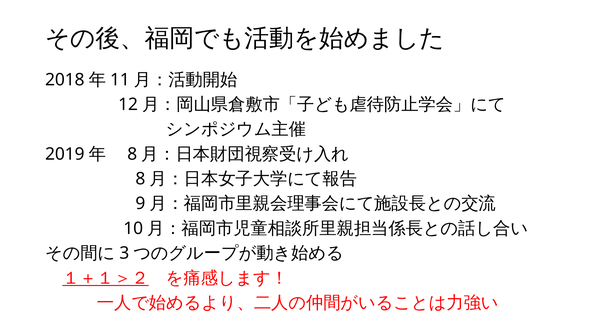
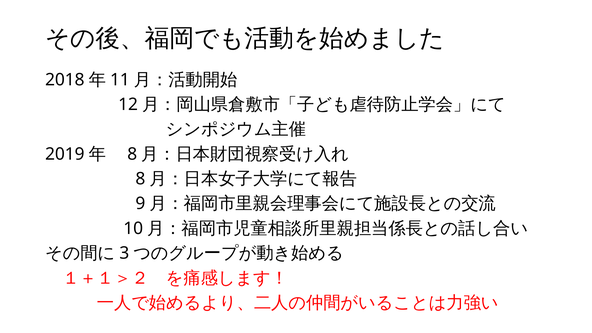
１＋１＞２ underline: present -> none (105, 278)
